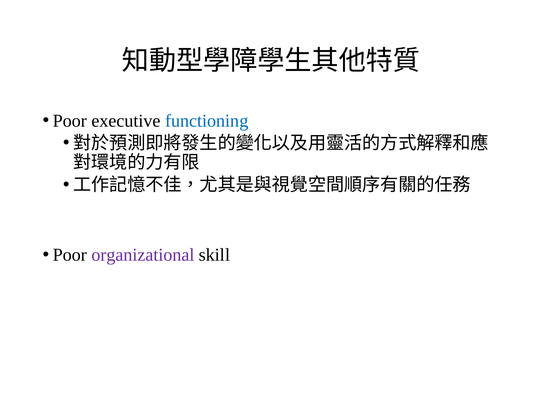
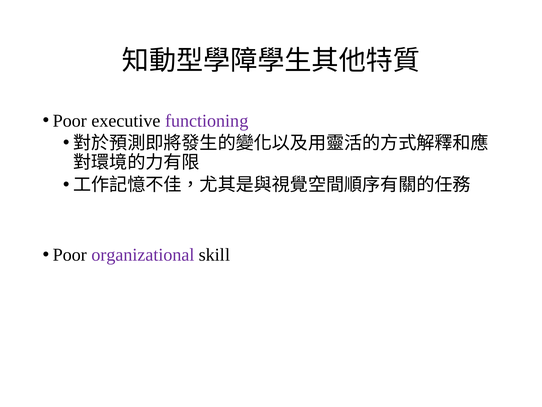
functioning colour: blue -> purple (207, 121)
